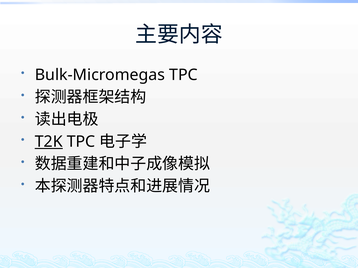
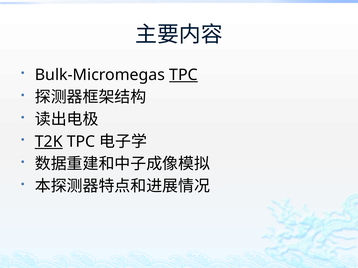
TPC underline: none -> present (183, 75)
